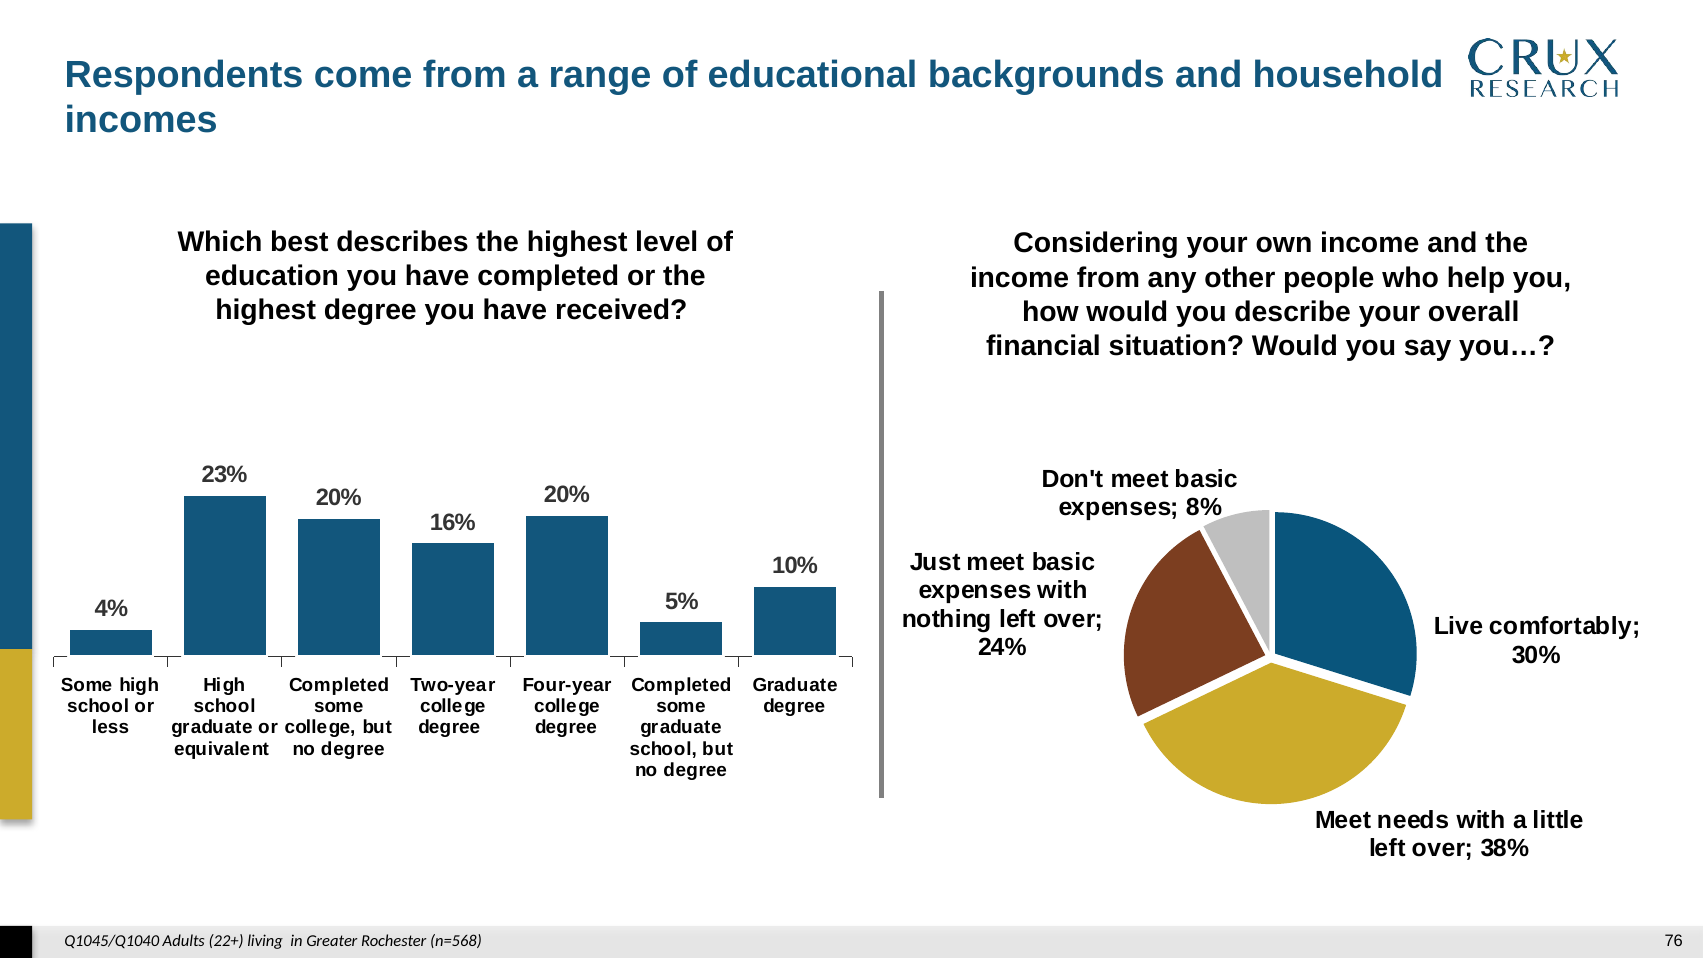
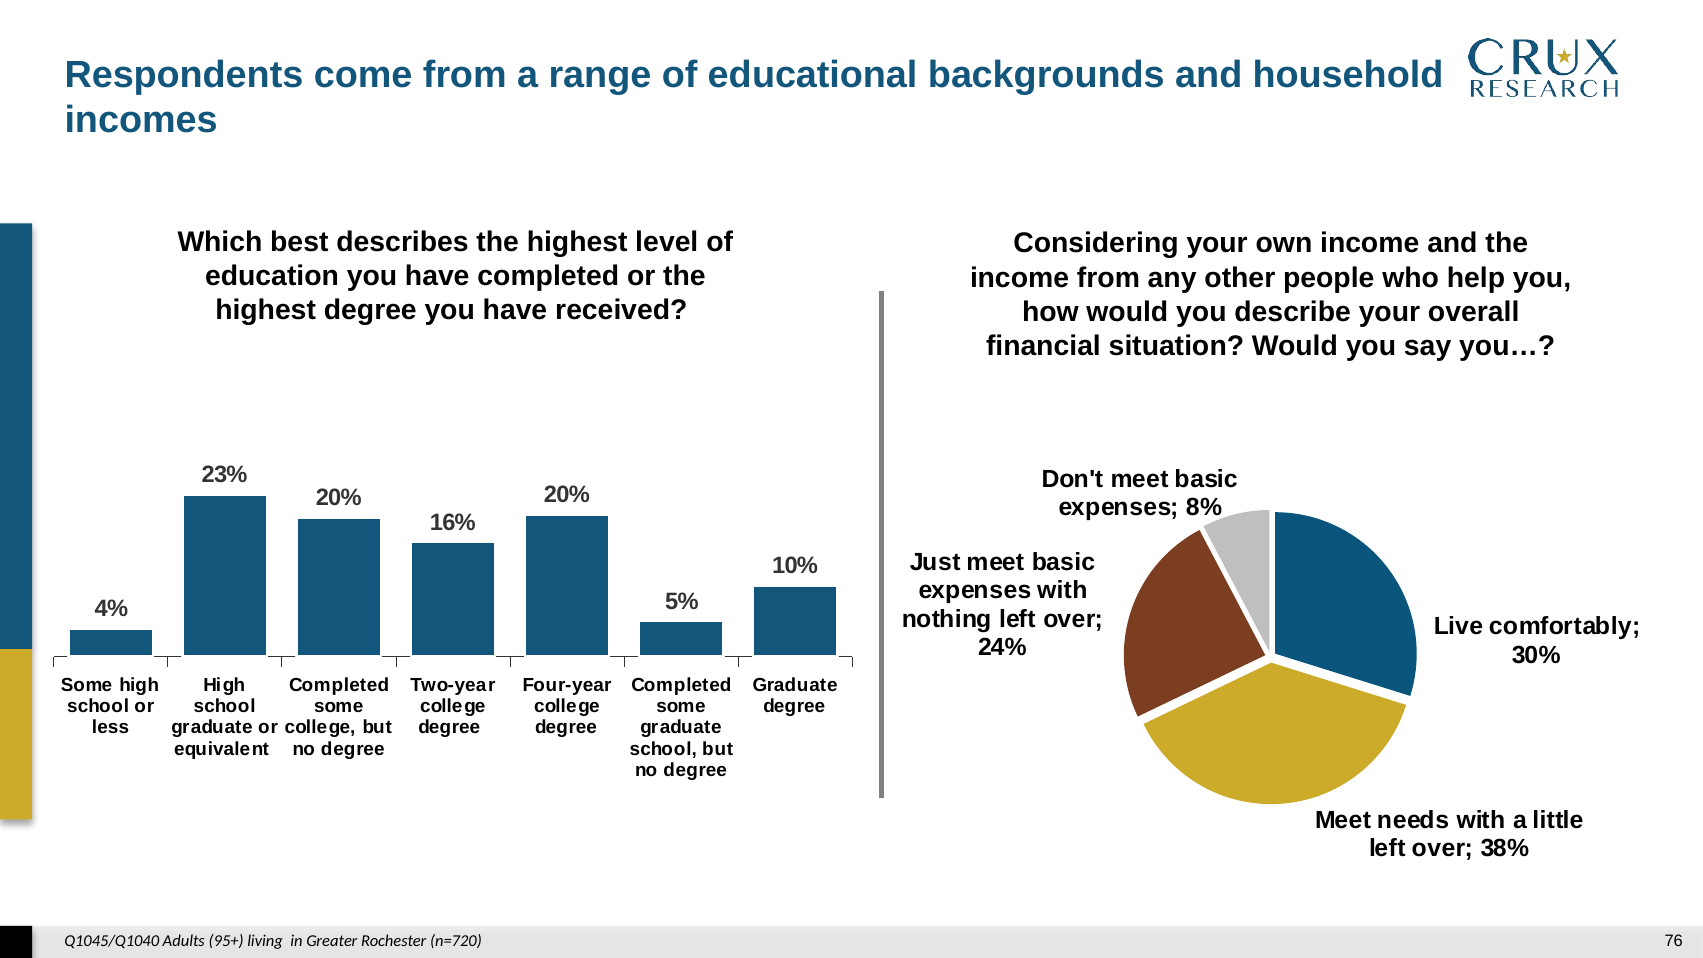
22+: 22+ -> 95+ (226, 941)
n=568: n=568 -> n=720 (456, 941)
